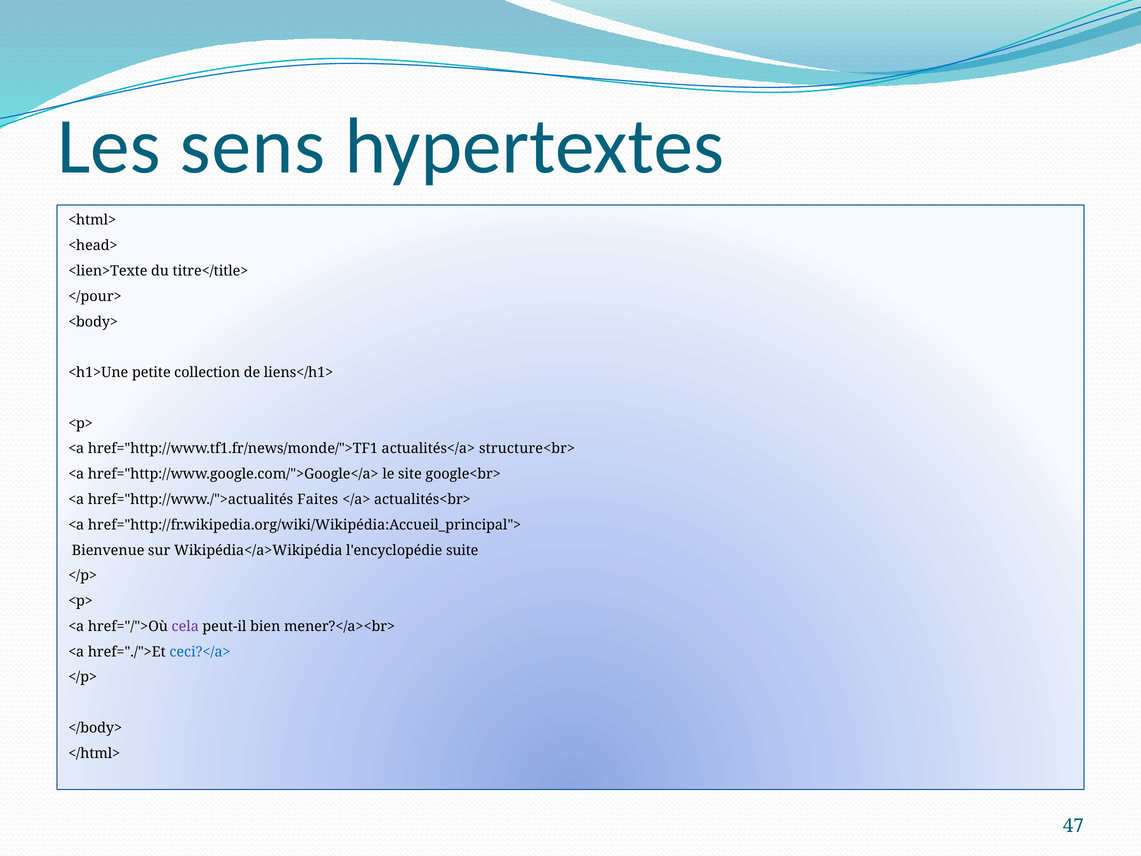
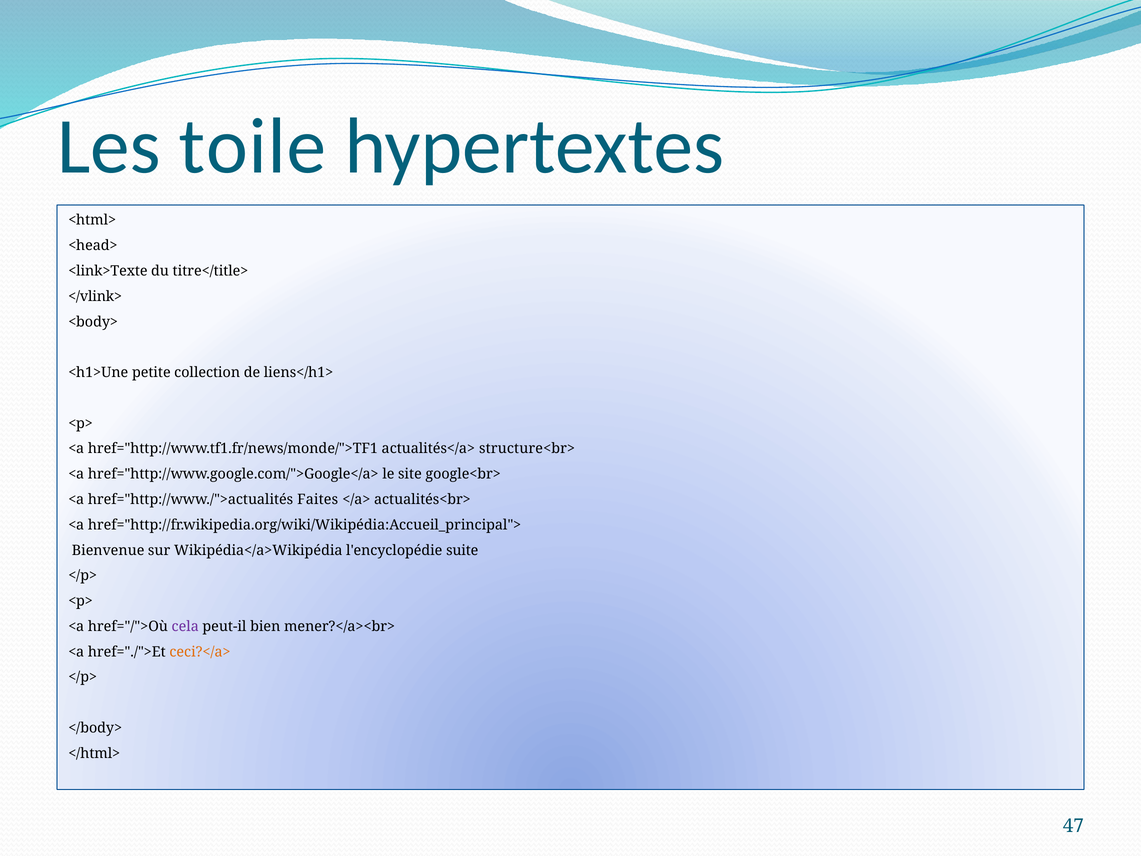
sens: sens -> toile (252, 147)
<lien>Texte: <lien>Texte -> <link>Texte (108, 271)
</pour>: </pour> -> </vlink> (95, 296)
ceci?</a> colour: blue -> orange (200, 652)
